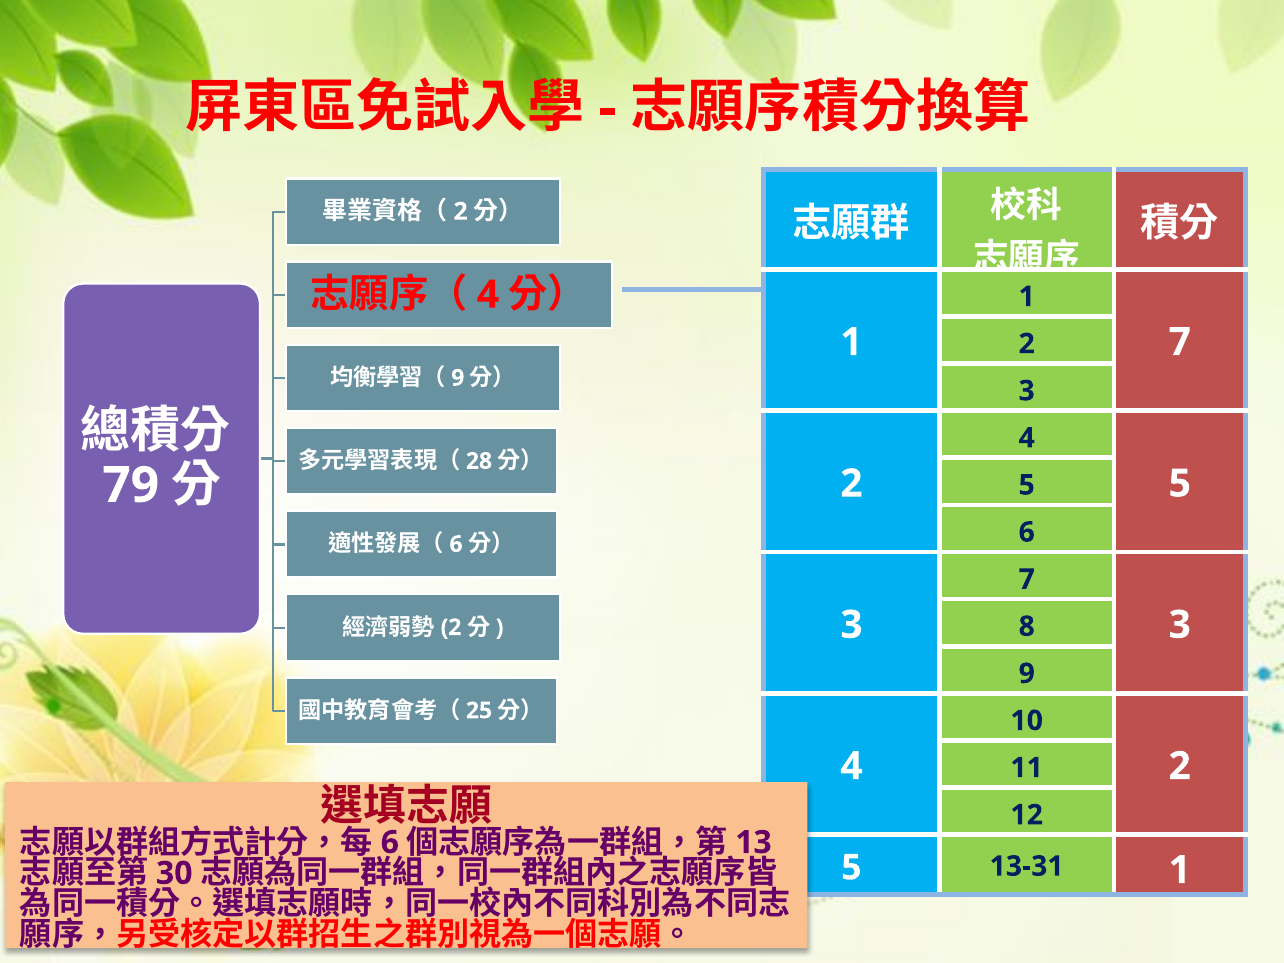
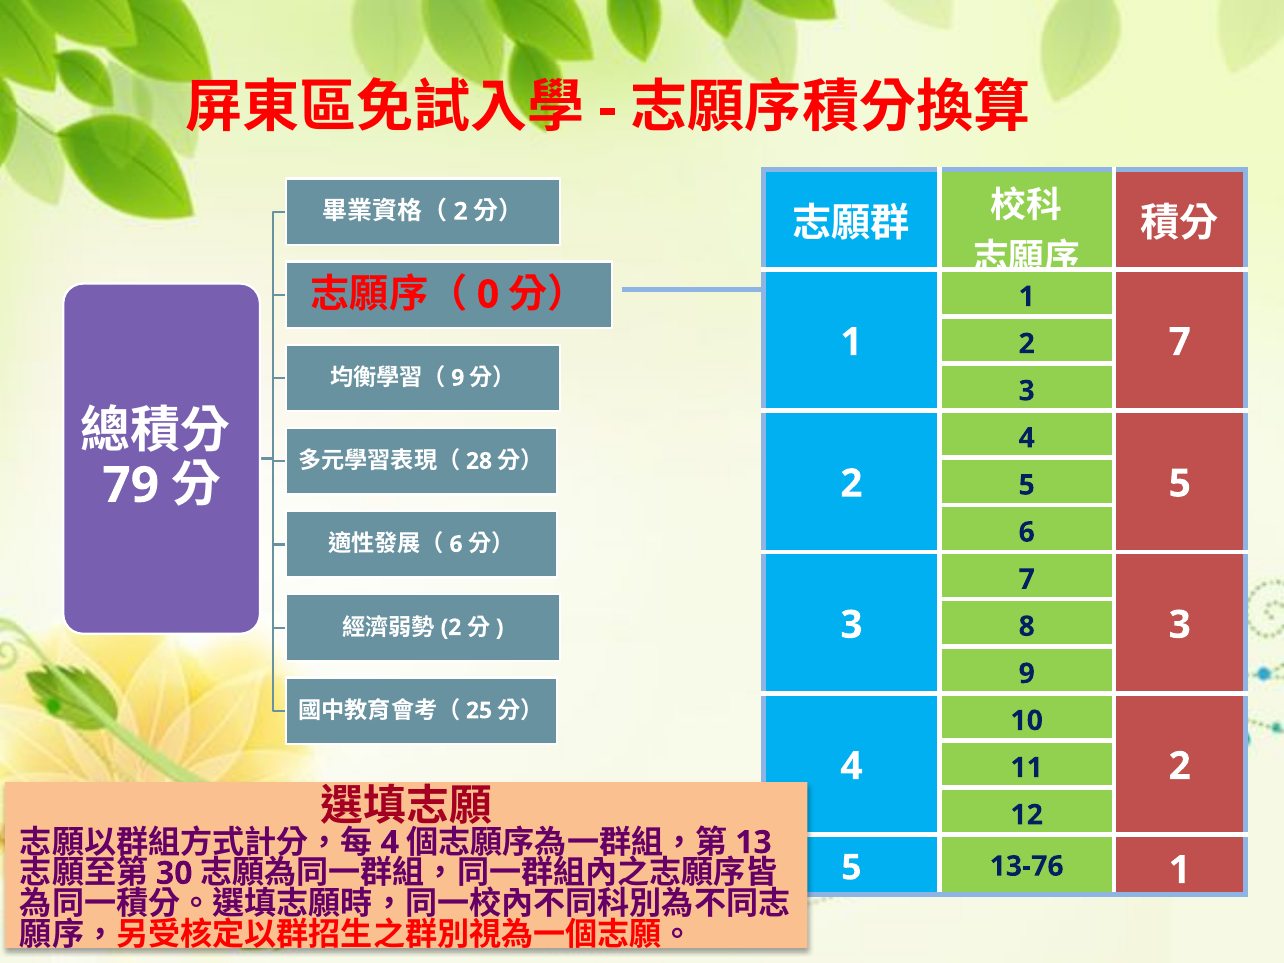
4: 4 -> 0 (488, 295)
6: 6 -> 4 (390, 842)
13-31: 13-31 -> 13-76 (1027, 866)
